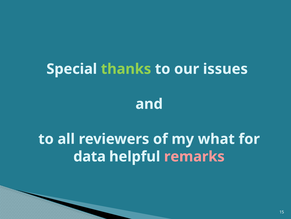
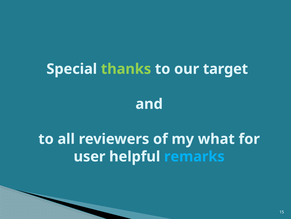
issues: issues -> target (225, 69)
data: data -> user (89, 156)
remarks colour: pink -> light blue (194, 156)
